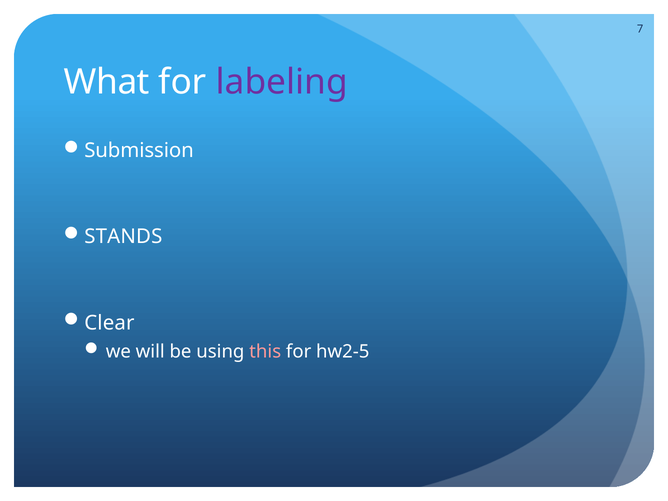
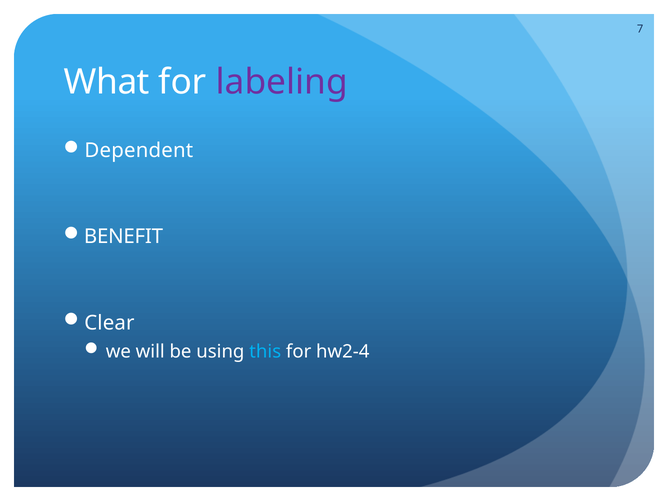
Submission: Submission -> Dependent (139, 151)
STANDS: STANDS -> BENEFIT (123, 237)
this colour: pink -> light blue (265, 352)
hw2-5: hw2-5 -> hw2-4 (343, 352)
